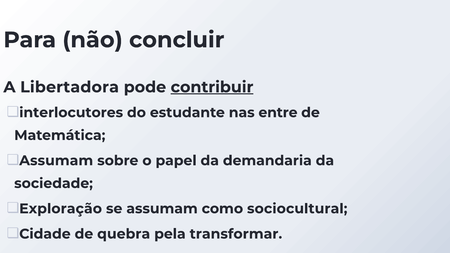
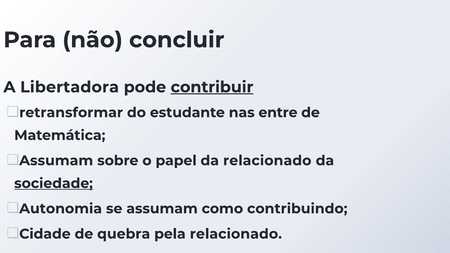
interlocutores: interlocutores -> retransformar (71, 113)
da demandaria: demandaria -> relacionado (267, 161)
sociedade underline: none -> present (54, 183)
Exploração: Exploração -> Autonomia (61, 209)
sociocultural: sociocultural -> contribuindo (297, 209)
pela transformar: transformar -> relacionado (236, 234)
